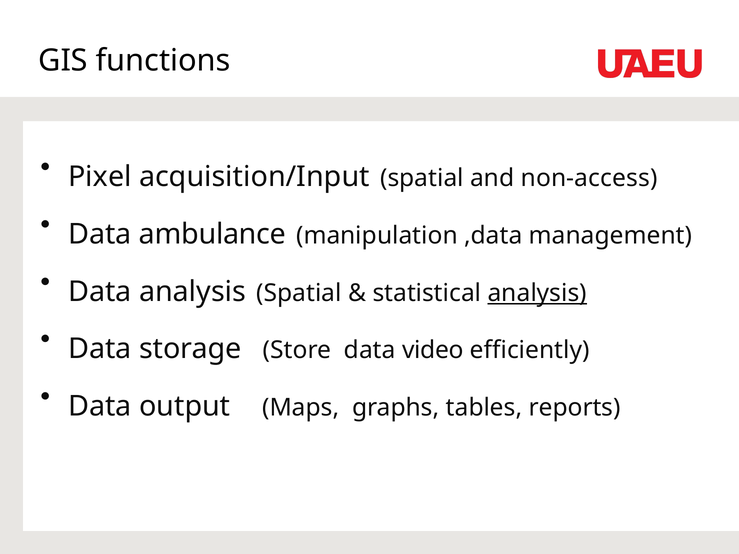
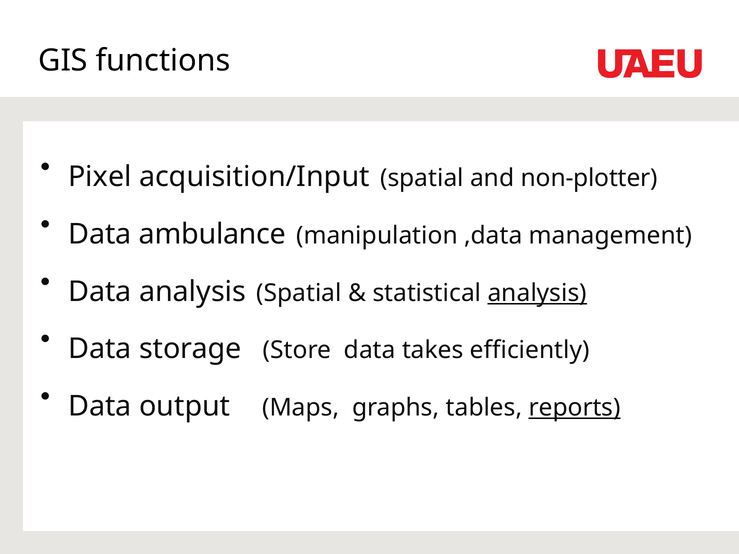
non-access: non-access -> non-plotter (589, 178)
video: video -> takes (433, 351)
reports underline: none -> present (575, 408)
